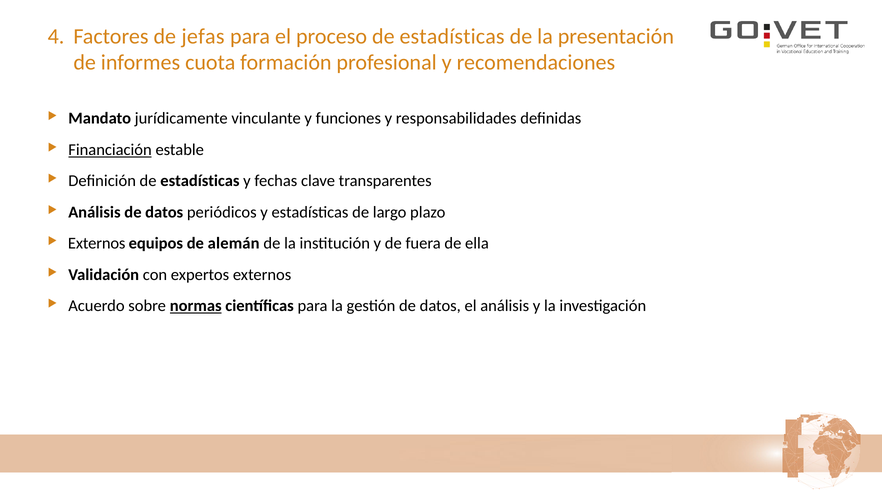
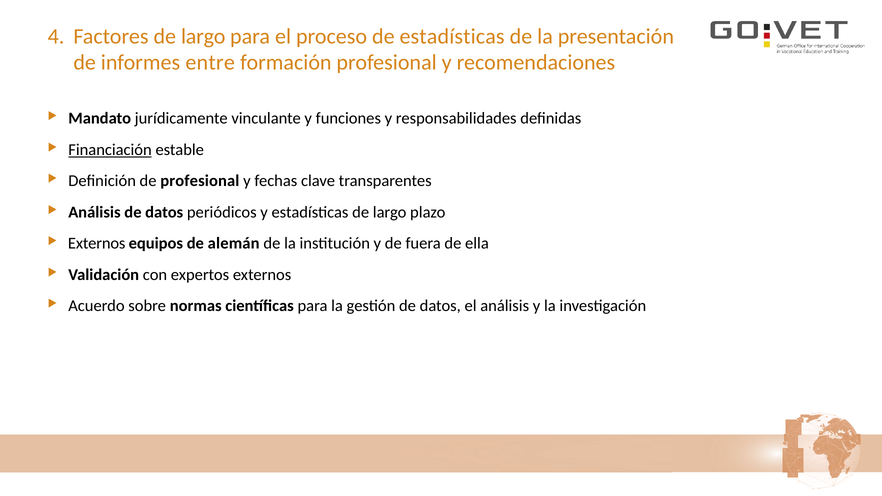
Factores de jefas: jefas -> largo (203, 36)
cuota: cuota -> entre (210, 63)
Definición de estadísticas: estadísticas -> profesional (200, 181)
normas underline: present -> none (196, 306)
